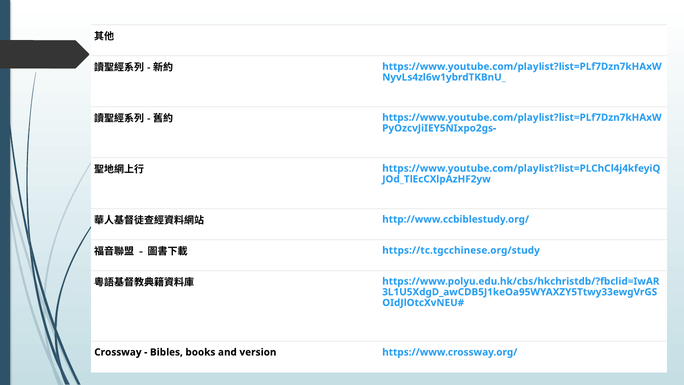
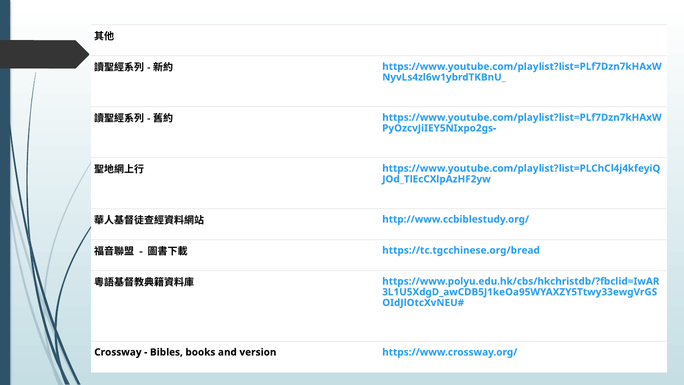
https://tc.tgcchinese.org/study: https://tc.tgcchinese.org/study -> https://tc.tgcchinese.org/bread (461, 250)
